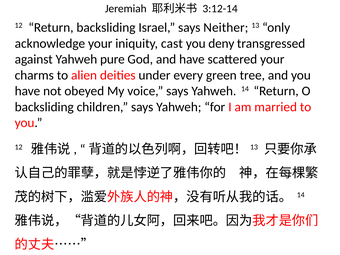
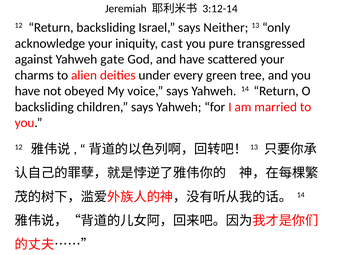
deny: deny -> pure (221, 43)
pure: pure -> gate (112, 59)
